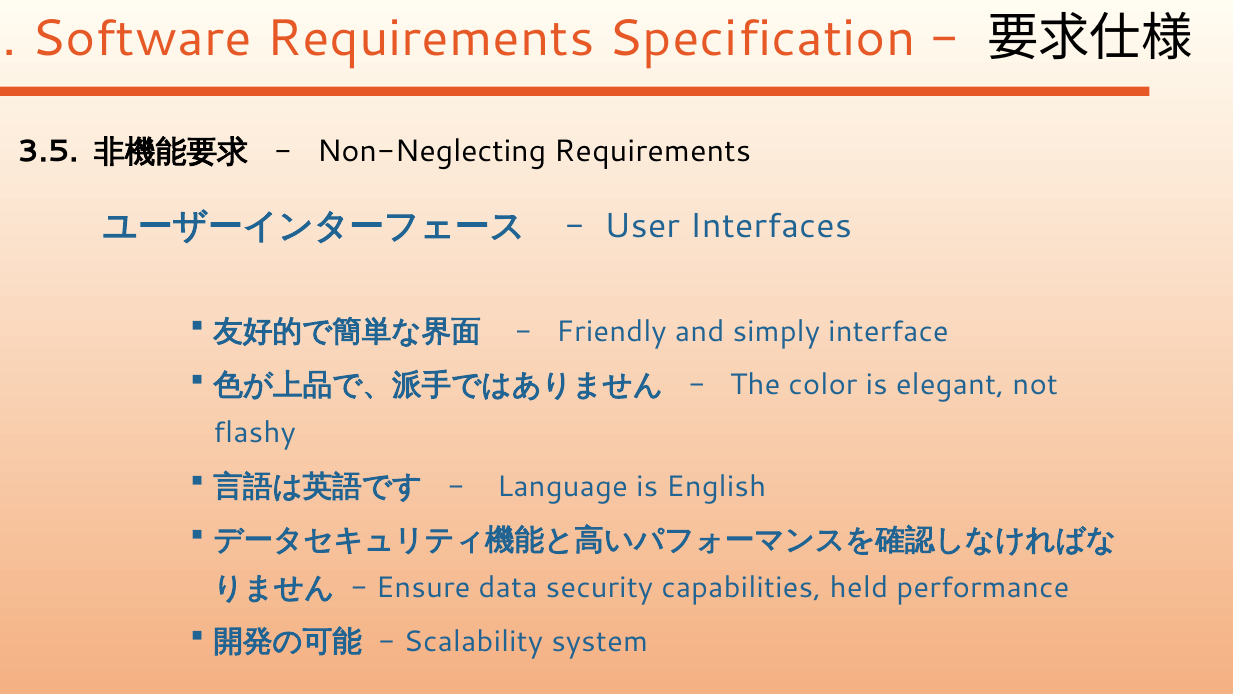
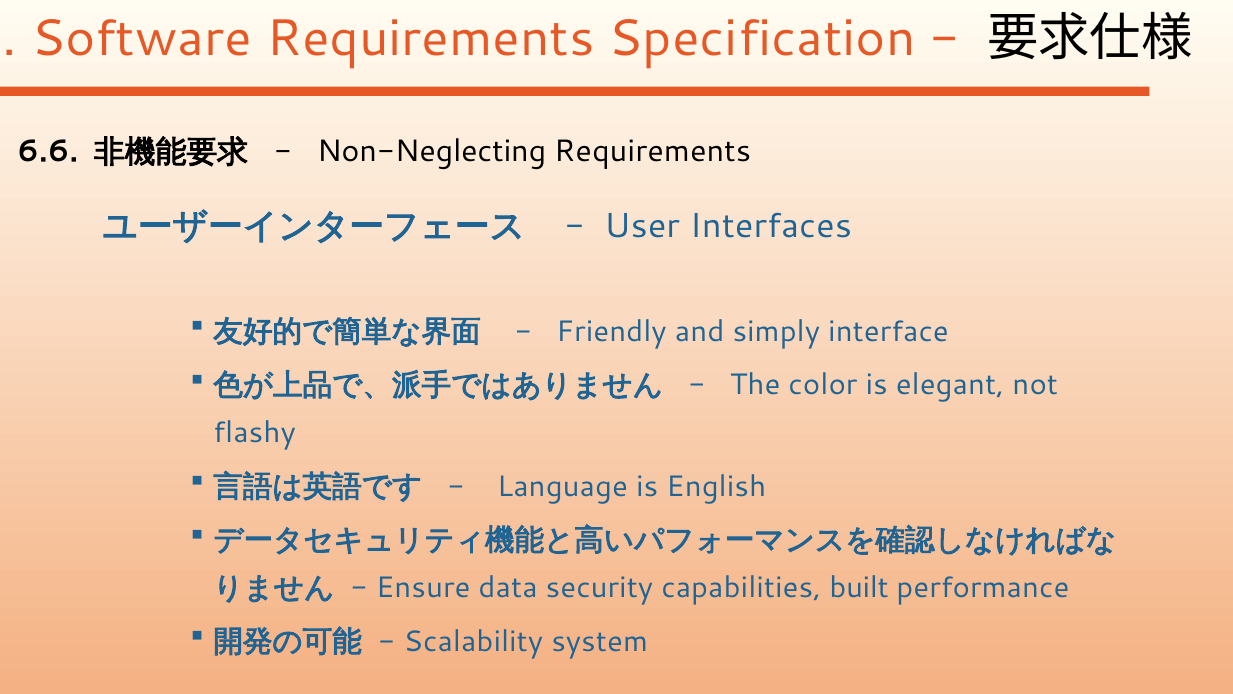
3.5: 3.5 -> 6.6 (48, 152)
held: held -> built (859, 587)
